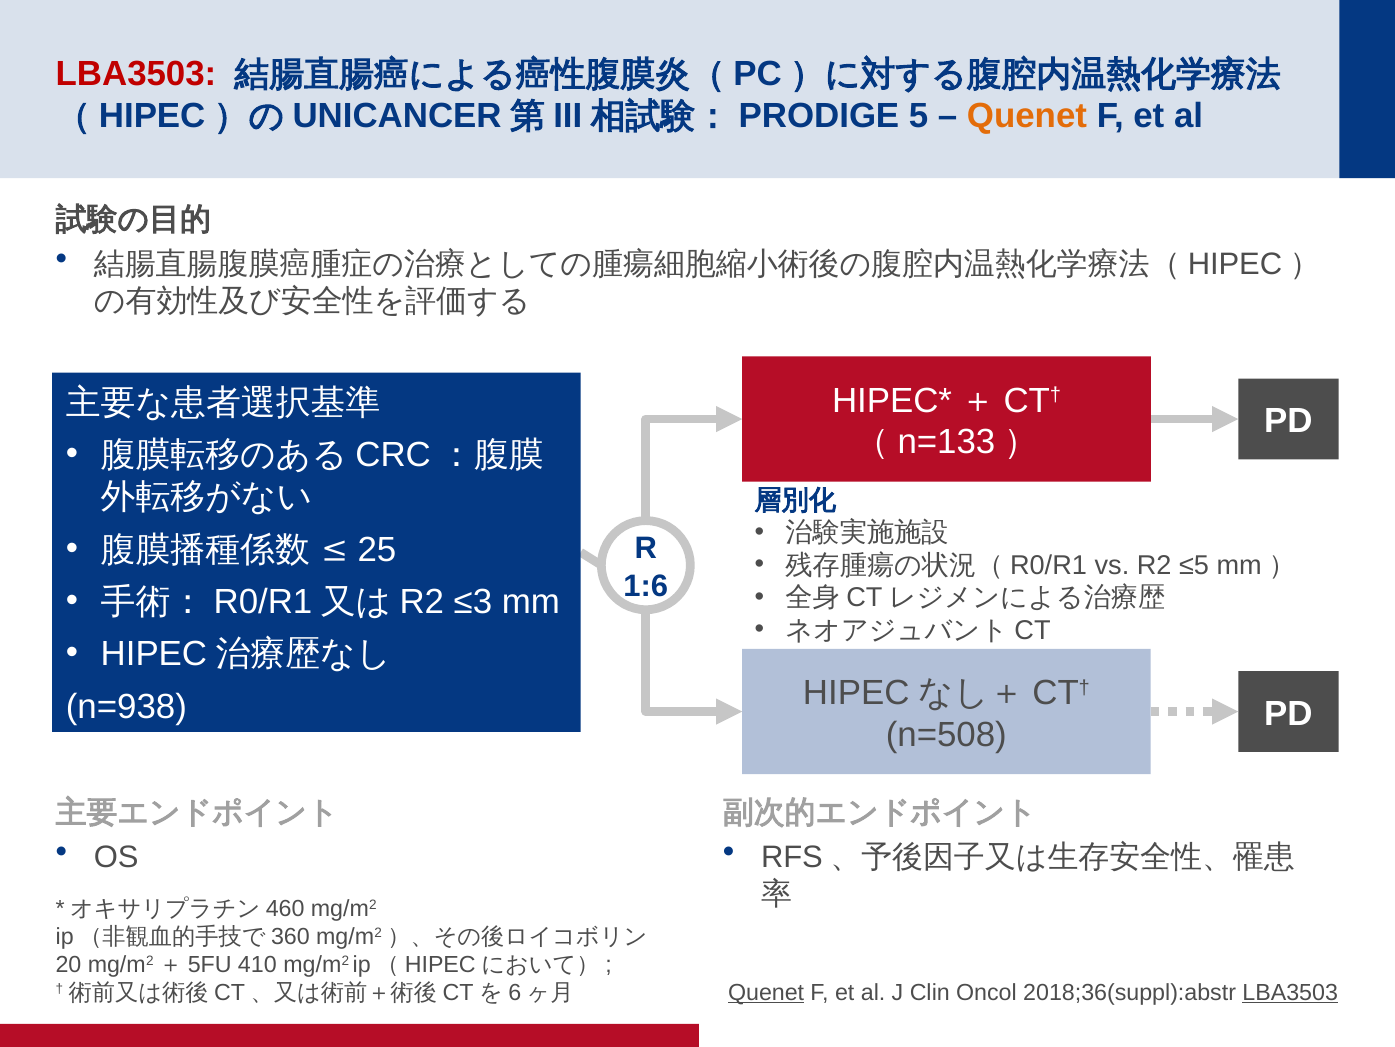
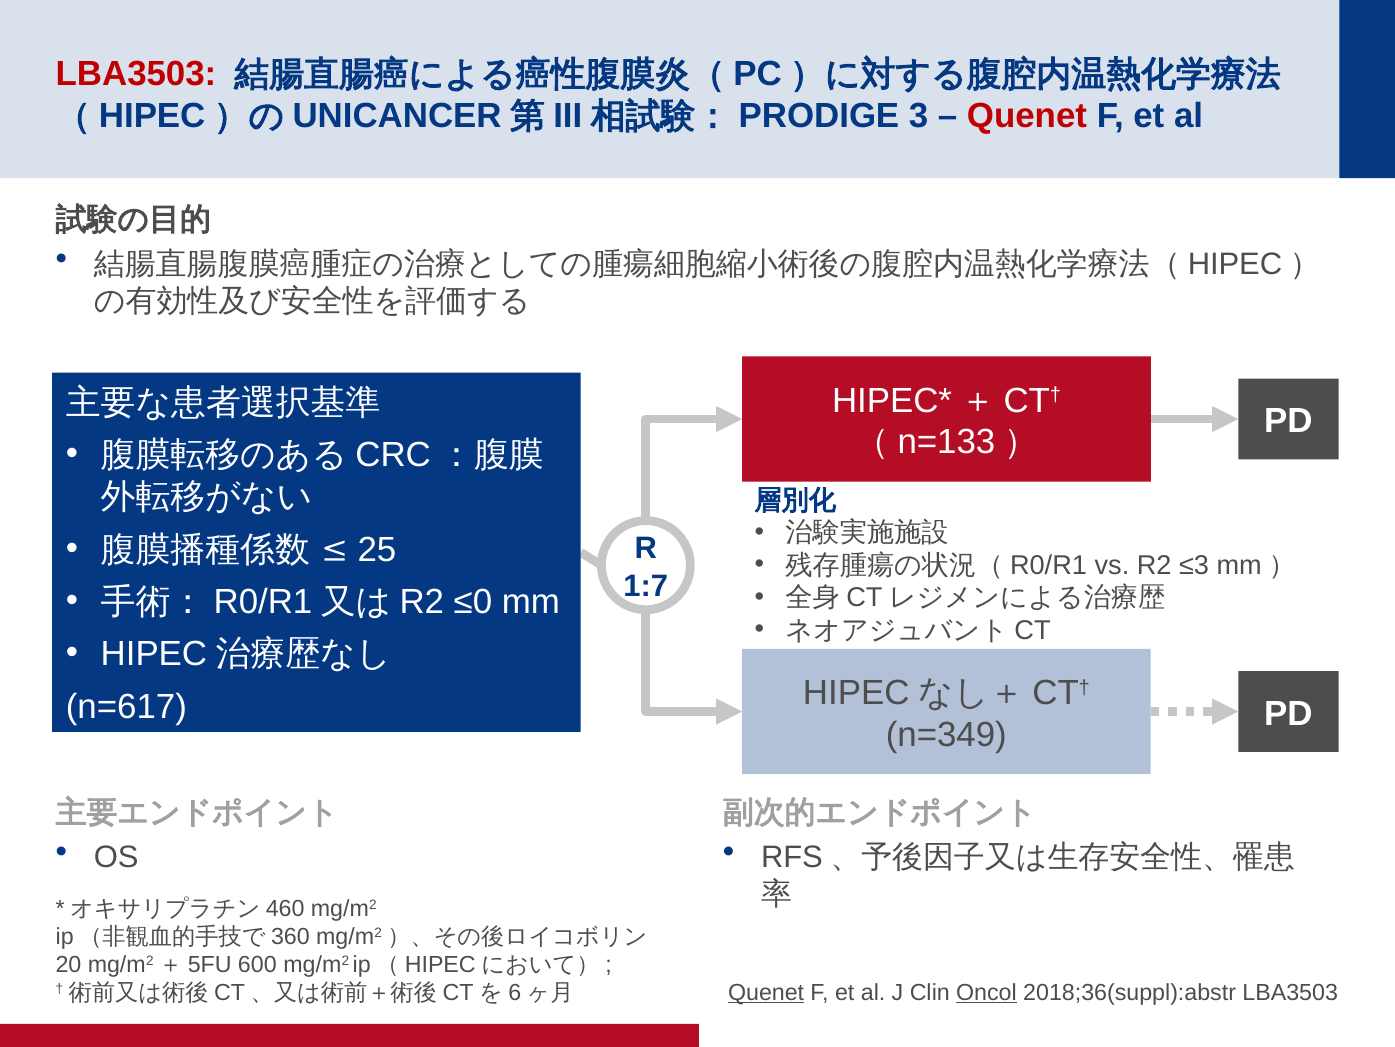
5: 5 -> 3 (919, 116)
Quenet colour: orange -> red (1027, 116)
≤5: ≤5 -> ≤3 (1194, 565)
1:6: 1:6 -> 1:7 (646, 586)
≤3: ≤3 -> ≤0 (473, 601)
n=938: n=938 -> n=617 (126, 706)
n=508: n=508 -> n=349 (946, 734)
410: 410 -> 600 (257, 964)
Oncol underline: none -> present (986, 992)
LBA3503 underline: present -> none (1290, 992)
